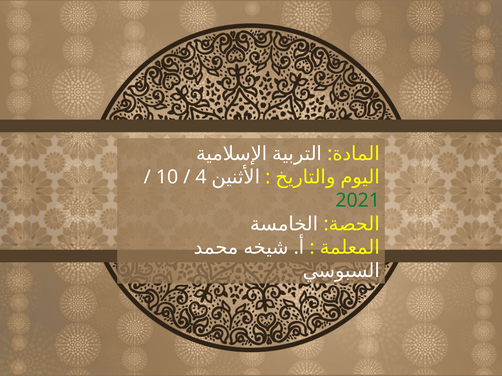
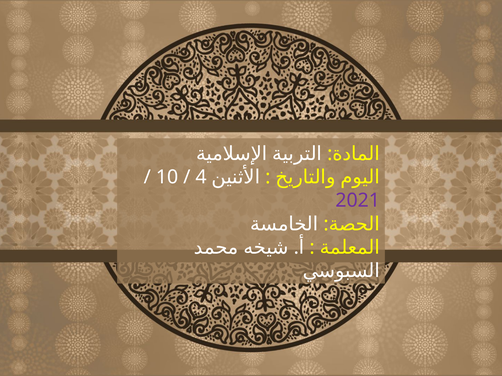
2021 colour: green -> purple (358, 201)
